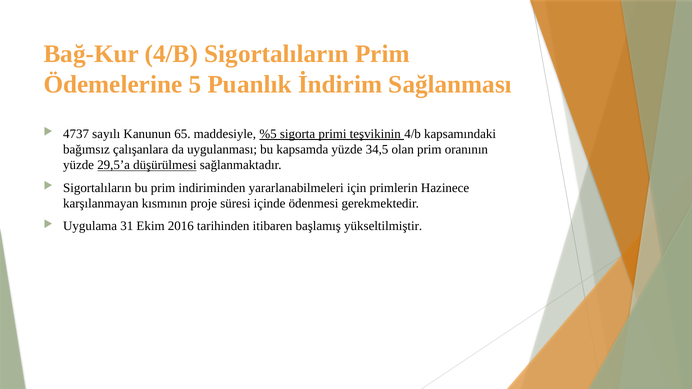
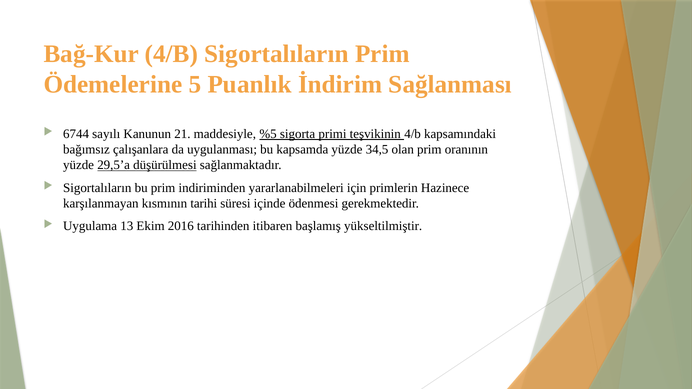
4737: 4737 -> 6744 (76, 134)
65: 65 -> 21 (182, 134)
proje: proje -> tarihi (204, 203)
31: 31 -> 13 (127, 226)
